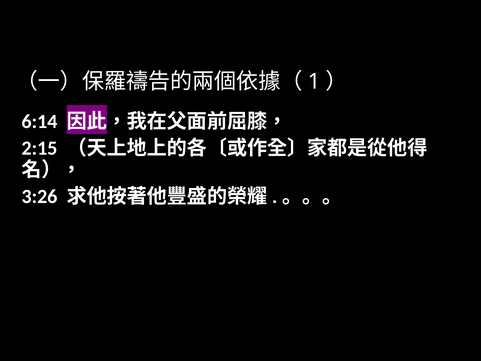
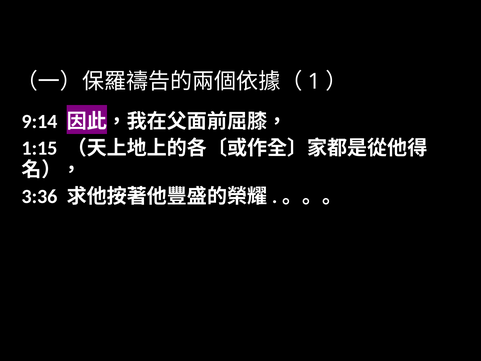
6:14: 6:14 -> 9:14 (39, 121)
2:15: 2:15 -> 1:15 (39, 148)
3:26: 3:26 -> 3:36 (39, 196)
